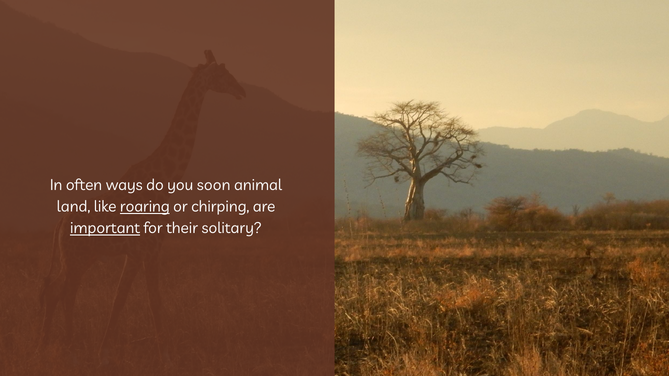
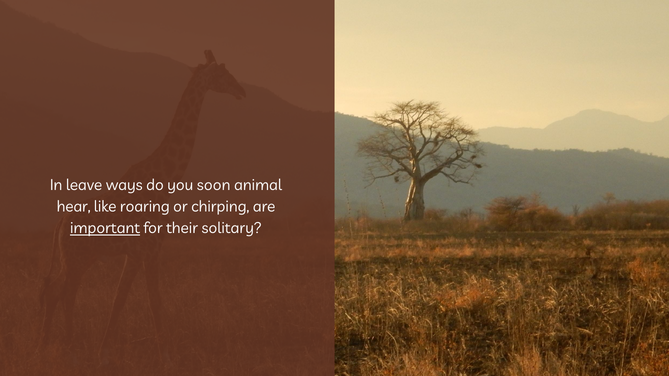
often: often -> leave (84, 185)
land: land -> hear (74, 207)
roaring underline: present -> none (145, 207)
